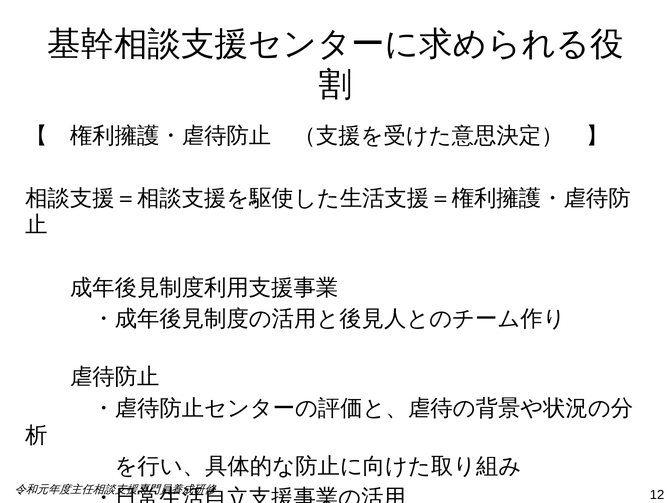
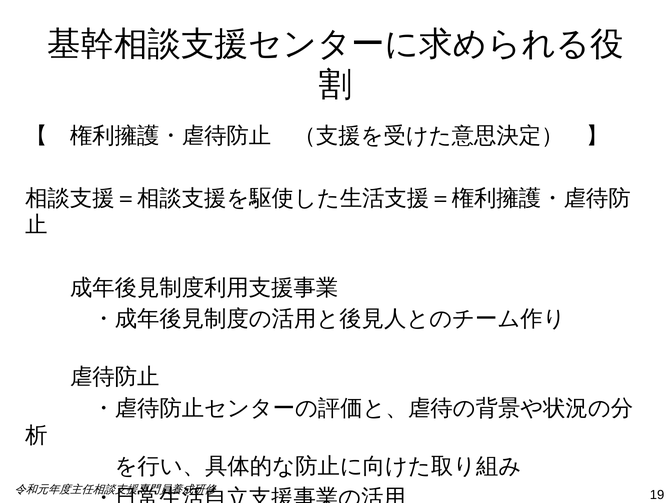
12: 12 -> 19 (657, 495)
